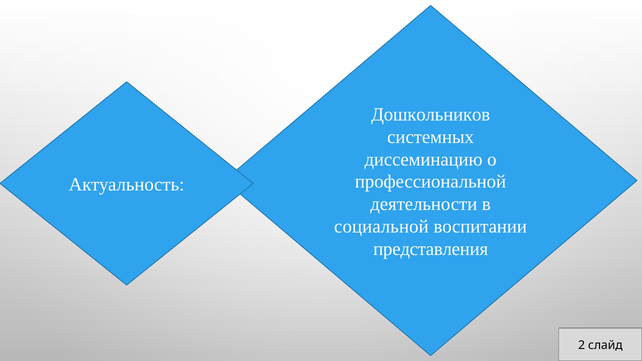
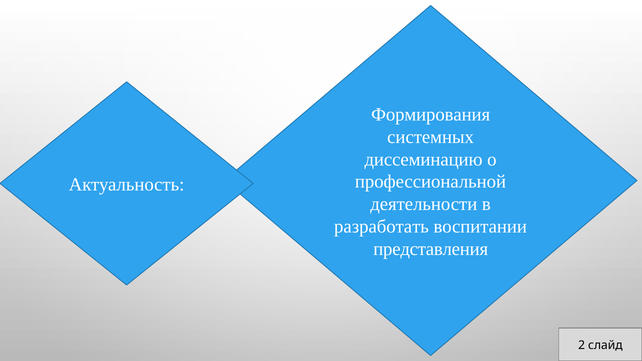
Дошкольников: Дошкольников -> Формирования (431, 114)
социальной: социальной -> разработать (381, 227)
